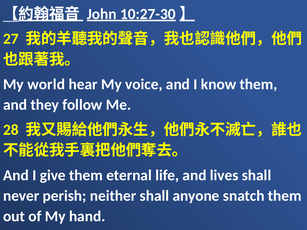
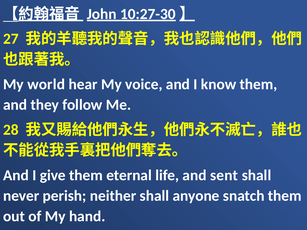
lives: lives -> sent (224, 175)
